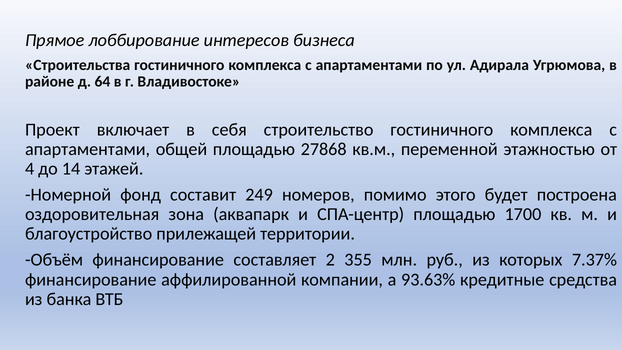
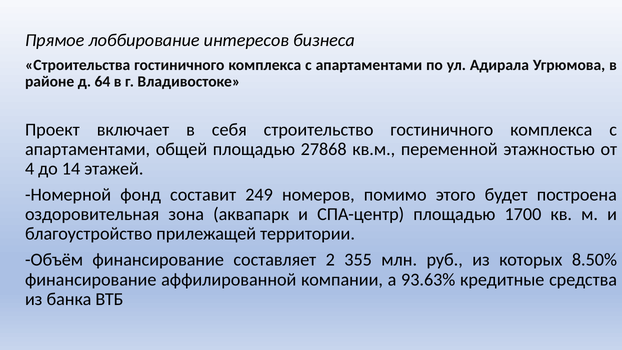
7.37%: 7.37% -> 8.50% (594, 260)
